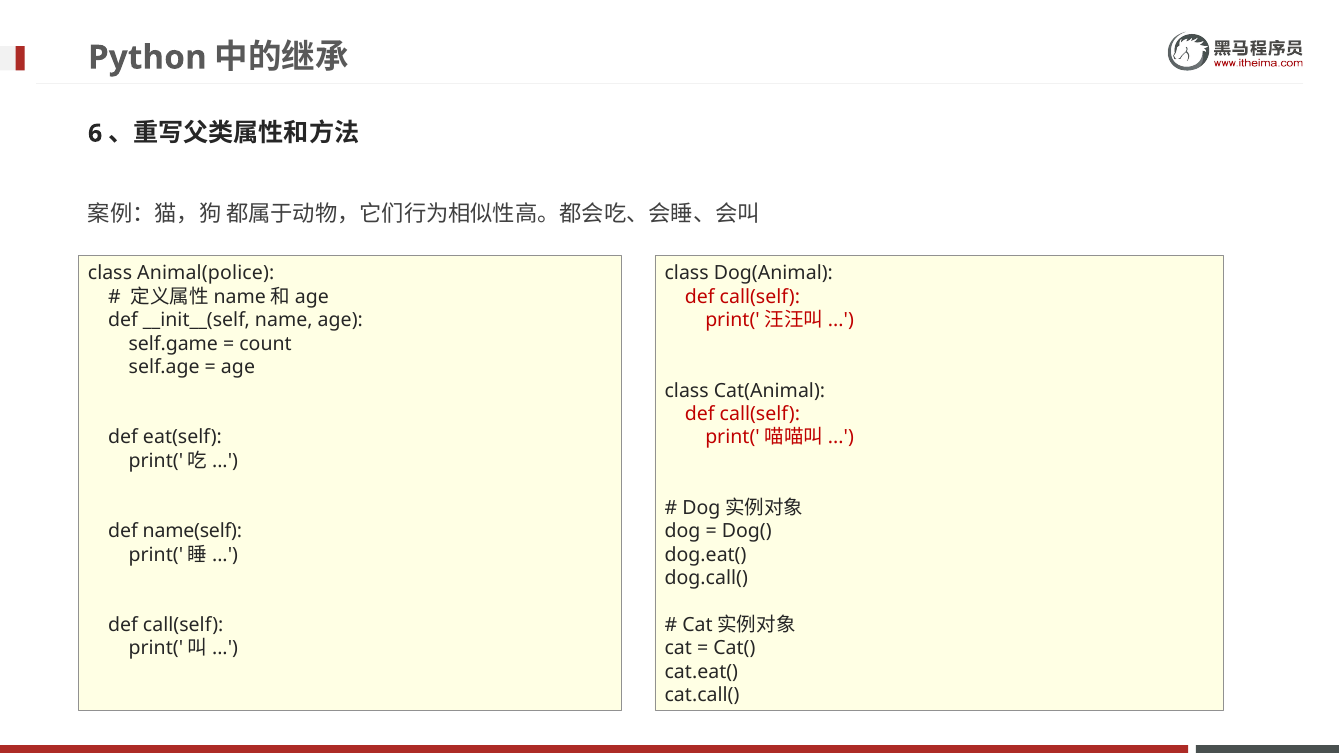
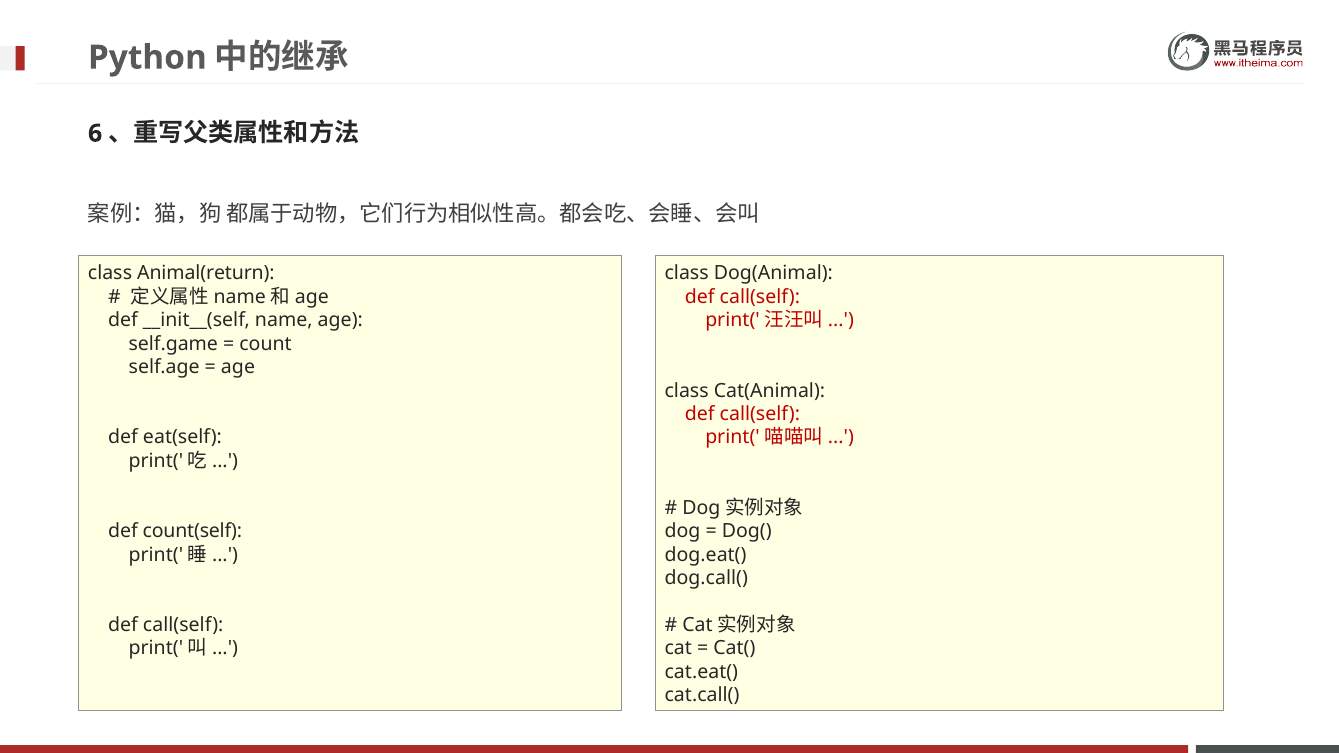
Animal(police: Animal(police -> Animal(return (206, 274)
name(self: name(self -> count(self (192, 531)
